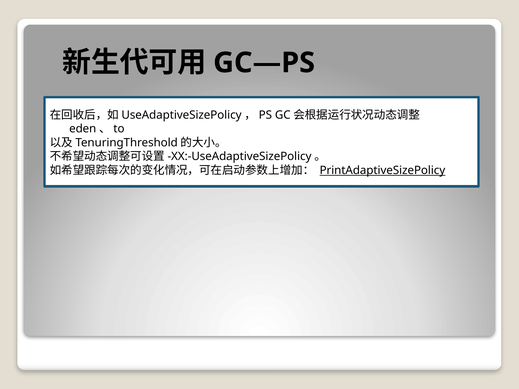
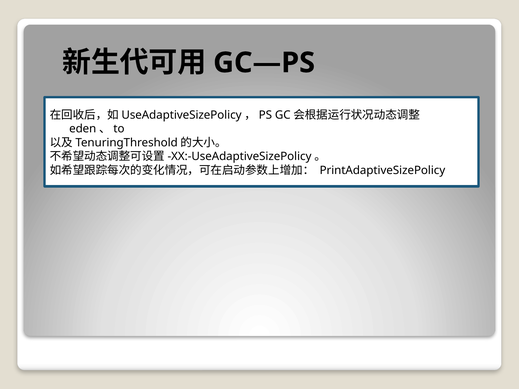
PrintAdaptiveSizePolicy underline: present -> none (382, 170)
